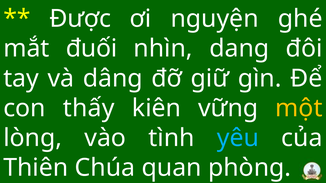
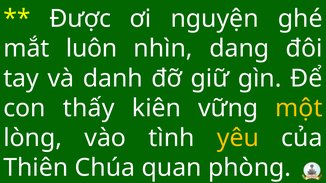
đuối: đuối -> luôn (92, 49)
dâng: dâng -> danh (113, 78)
yêu colour: light blue -> yellow (238, 138)
